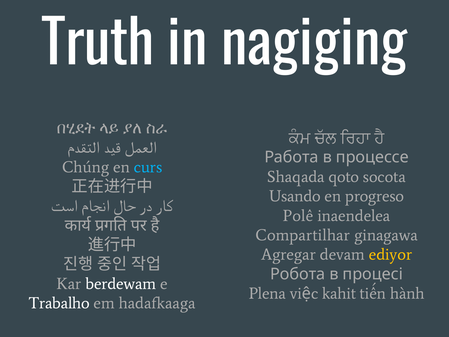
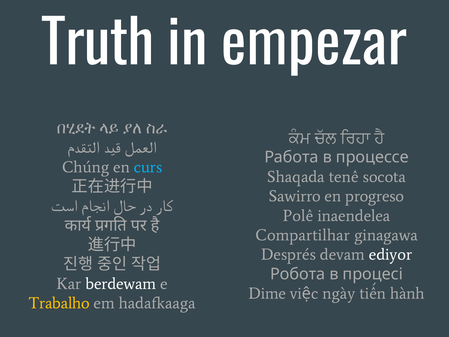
nagiging: nagiging -> empezar (314, 45)
qoto: qoto -> tenê (344, 177)
Usando: Usando -> Sawirro (295, 196)
Agregar: Agregar -> Després (288, 254)
ediyor colour: yellow -> white (391, 254)
Plena: Plena -> Dime (267, 293)
kahit: kahit -> ngày (339, 293)
Trabalho colour: white -> yellow (59, 303)
